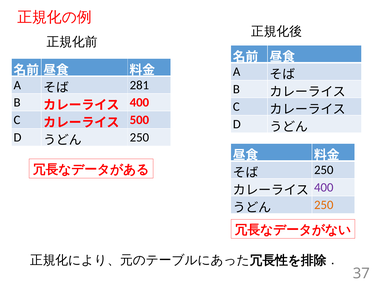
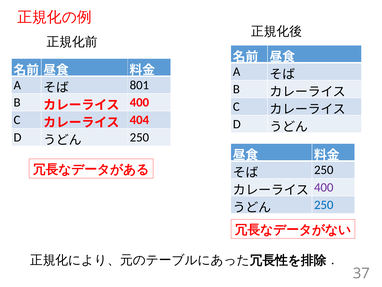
281: 281 -> 801 (139, 85)
500: 500 -> 404 (139, 120)
250 colour: orange -> blue (324, 205)
